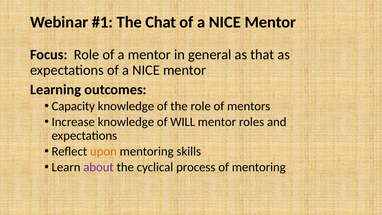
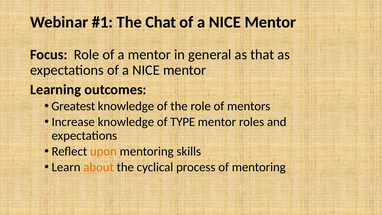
Capacity: Capacity -> Greatest (73, 106)
WILL: WILL -> TYPE (183, 122)
about colour: purple -> orange (99, 167)
